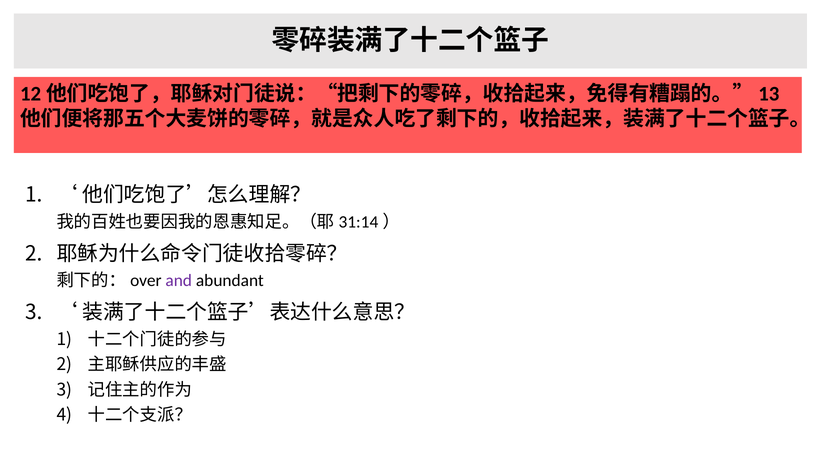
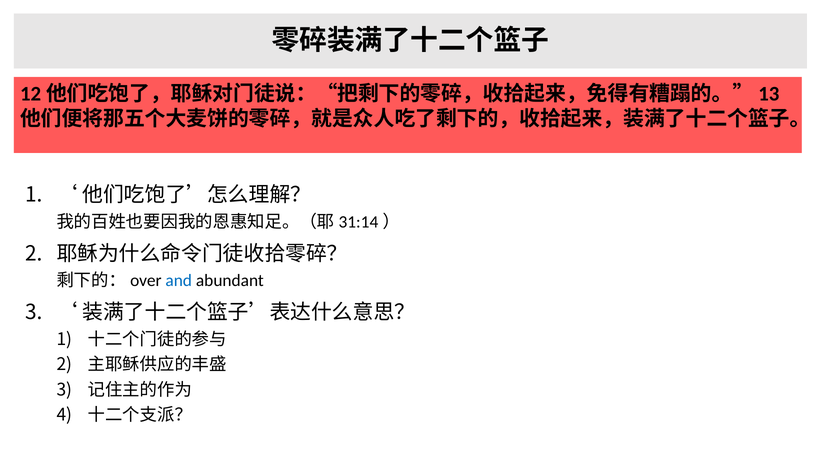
and colour: purple -> blue (179, 281)
